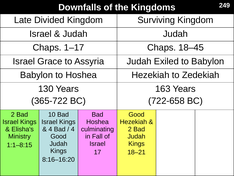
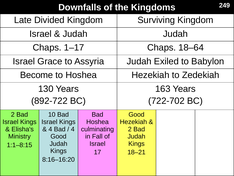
18–45: 18–45 -> 18–64 (191, 47)
Babylon: Babylon -> Become (37, 75)
365-722: 365-722 -> 892-722 (49, 101)
722-658: 722-658 -> 722-702 (166, 101)
